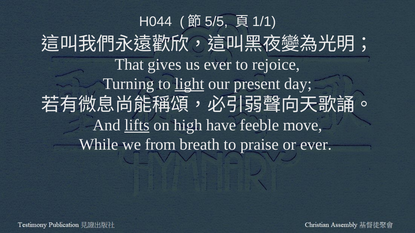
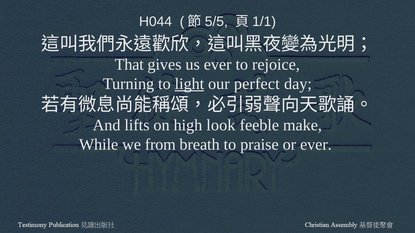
present: present -> perfect (257, 84)
lifts underline: present -> none (137, 126)
have: have -> look (221, 126)
move: move -> make (302, 126)
